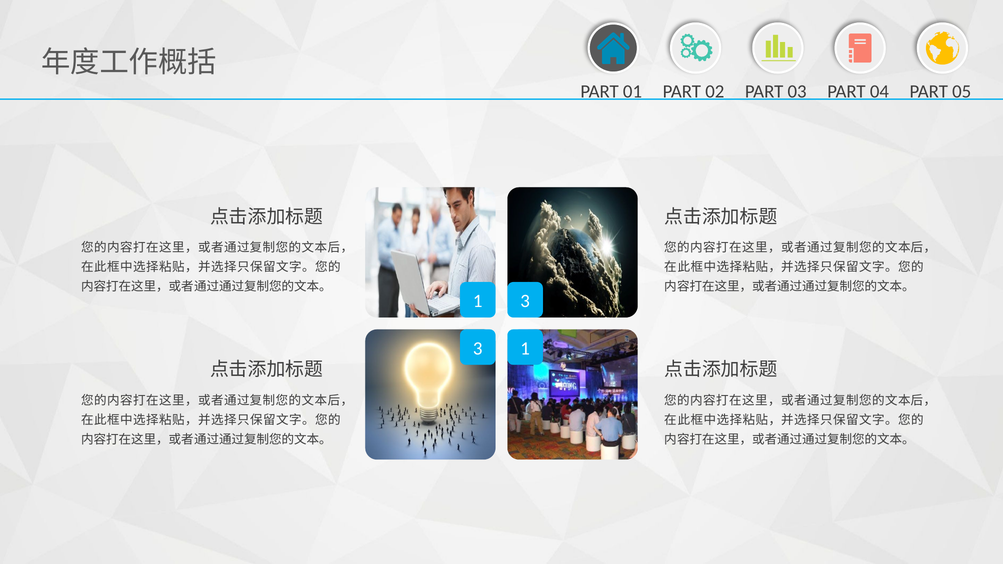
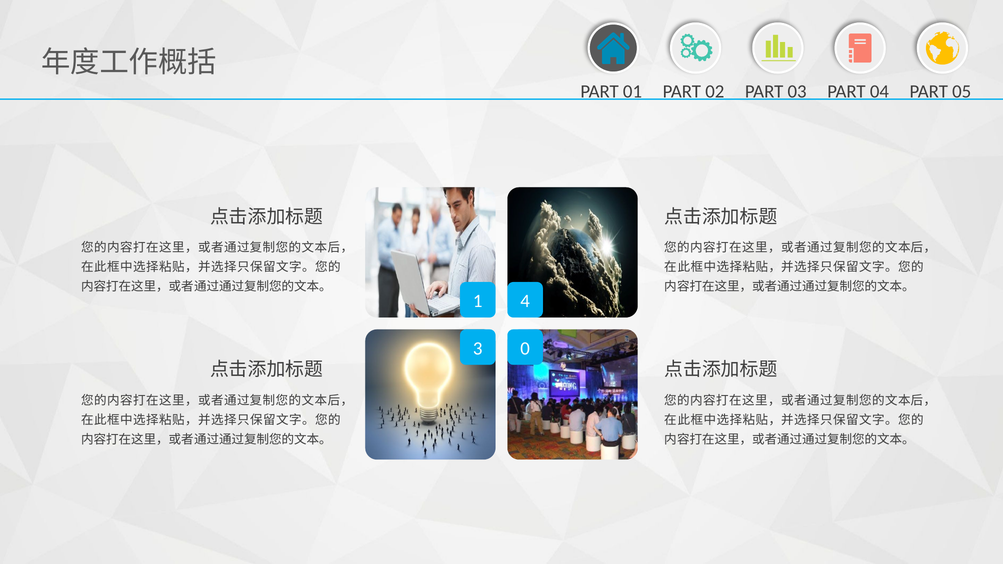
1 3: 3 -> 4 (525, 301)
3 1: 1 -> 0 (525, 349)
